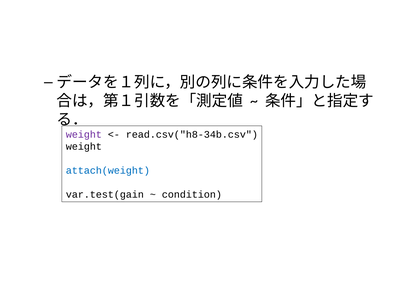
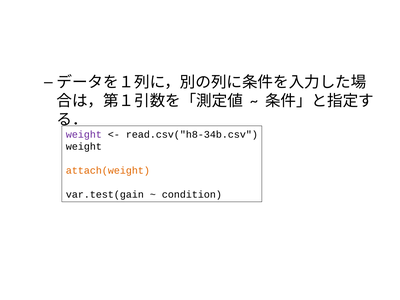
attach(weight colour: blue -> orange (108, 171)
